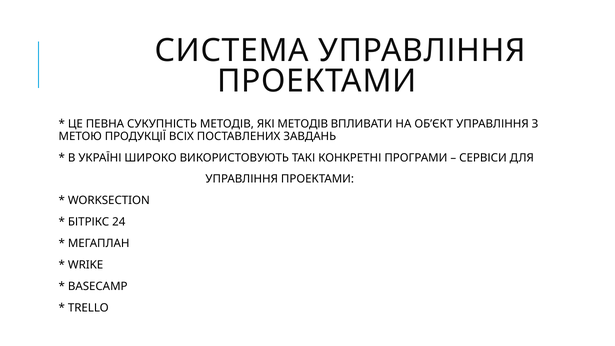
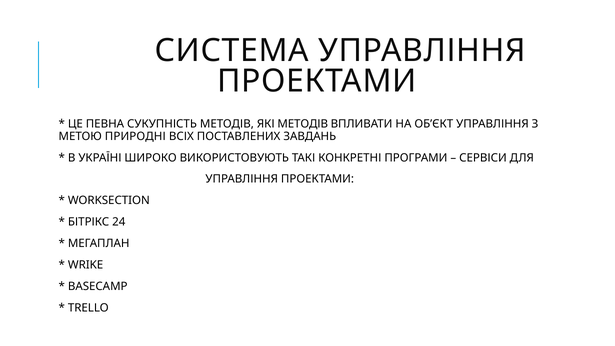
ПРОДУКЦІЇ: ПРОДУКЦІЇ -> ПРИРОДНІ (135, 136)
